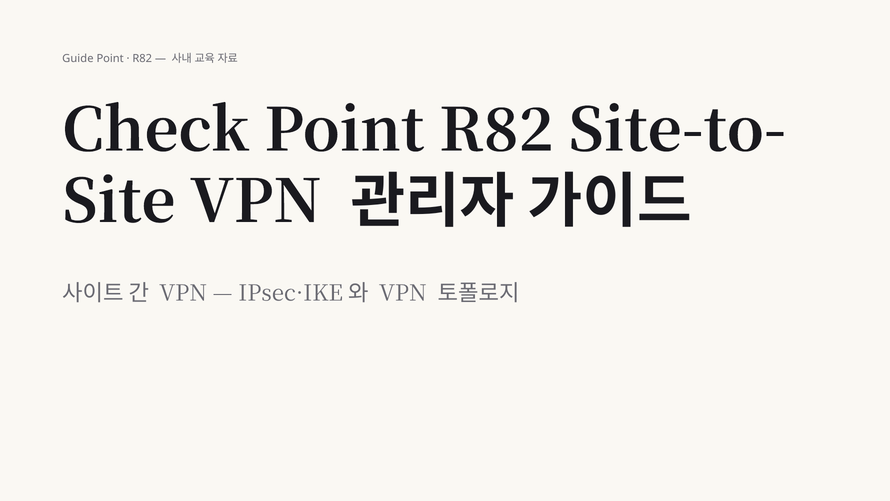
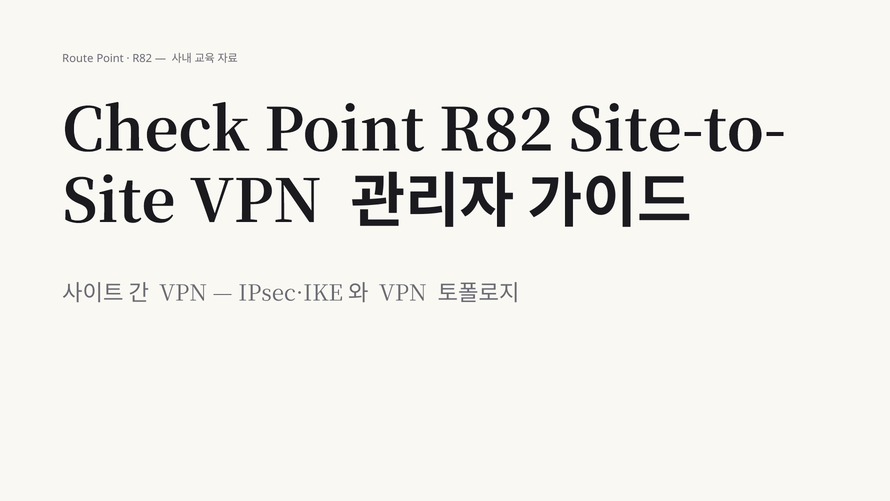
Guide: Guide -> Route (78, 59)
